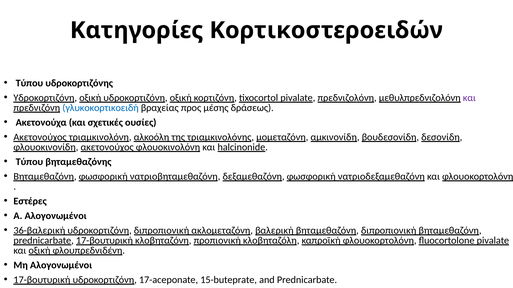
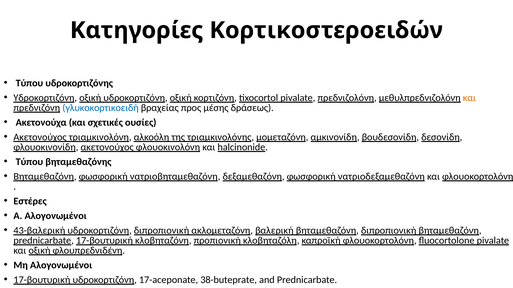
και colour: purple -> orange (469, 98)
36-βαλερική: 36-βαλερική -> 43-βαλερική (39, 231)
15-buteprate: 15-buteprate -> 38-buteprate (229, 280)
